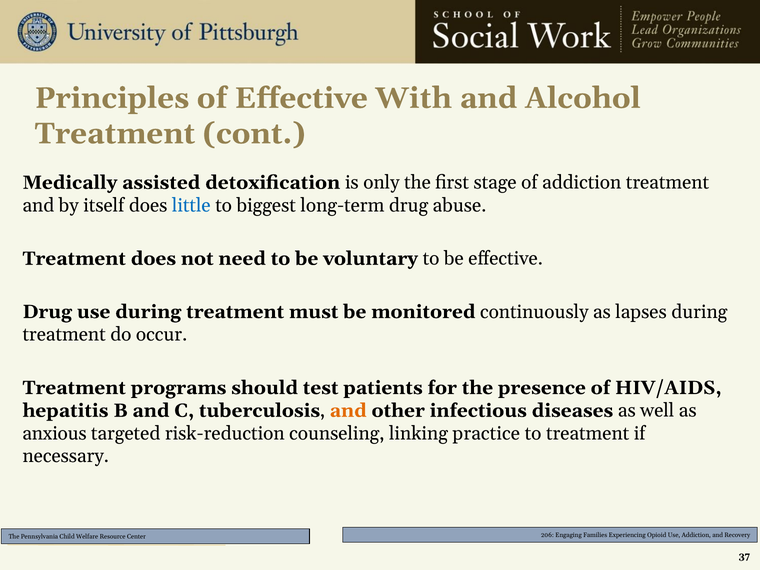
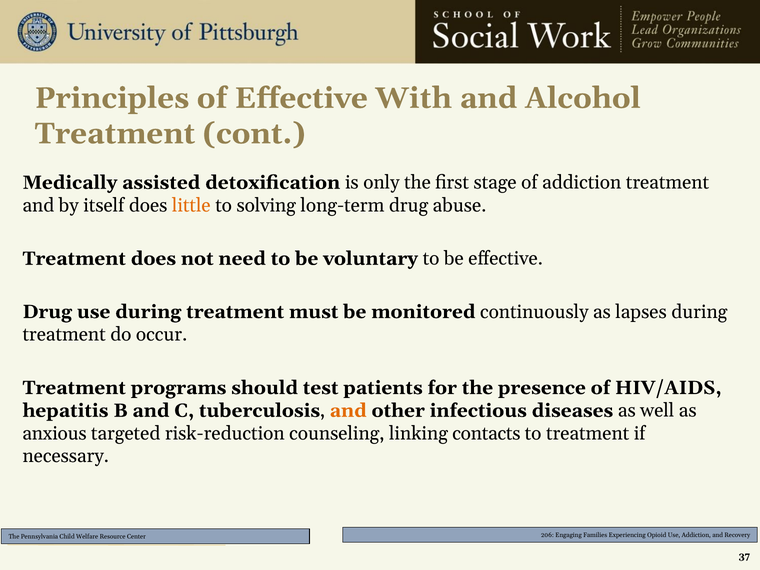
little colour: blue -> orange (191, 205)
biggest: biggest -> solving (266, 205)
practice: practice -> contacts (486, 433)
